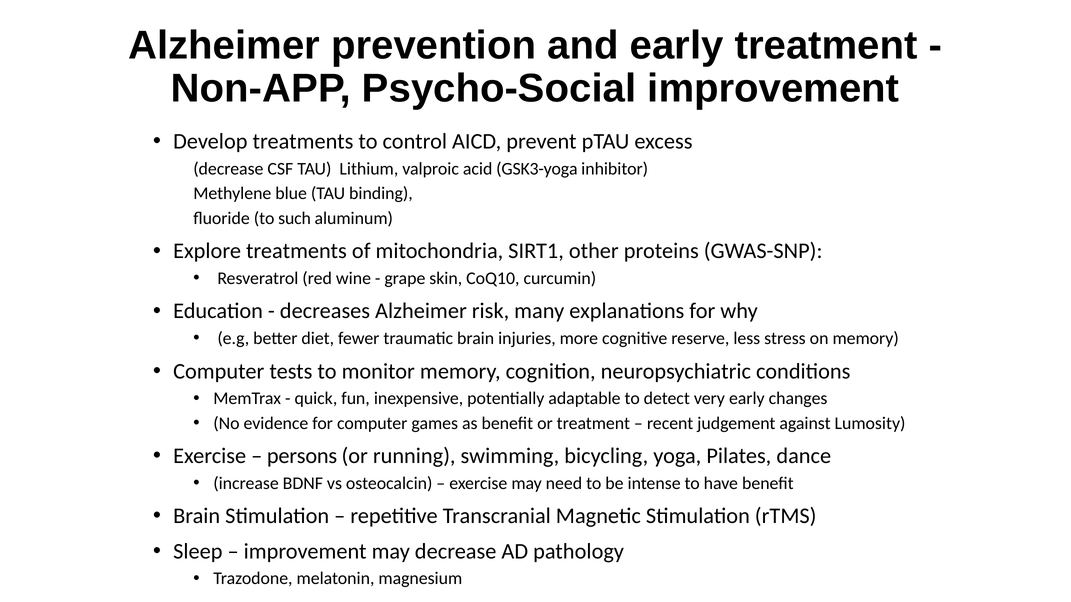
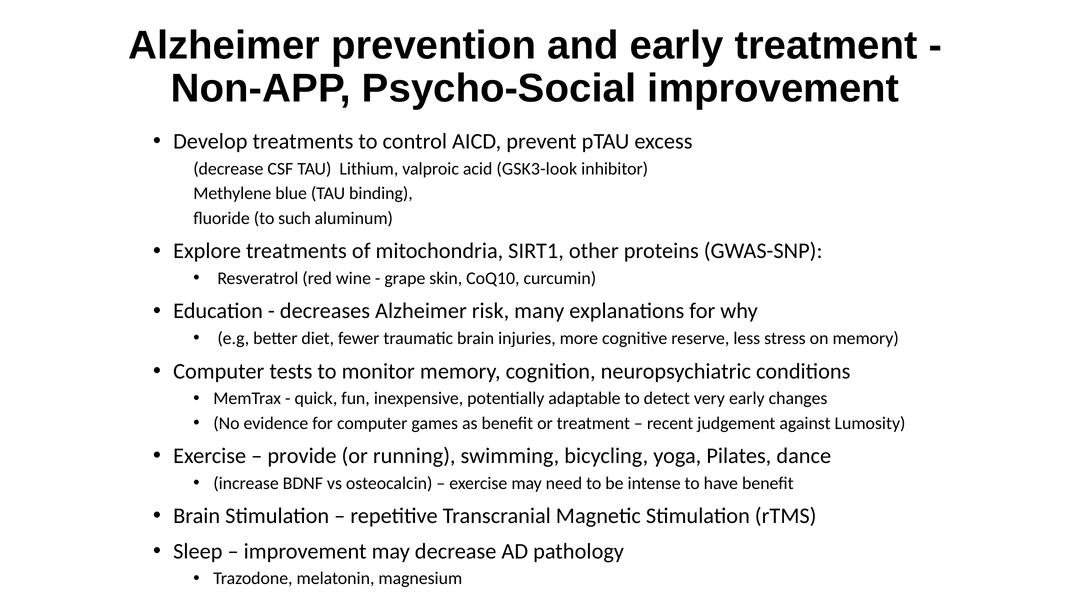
GSK3-yoga: GSK3-yoga -> GSK3-look (537, 169)
persons: persons -> provide (302, 456)
